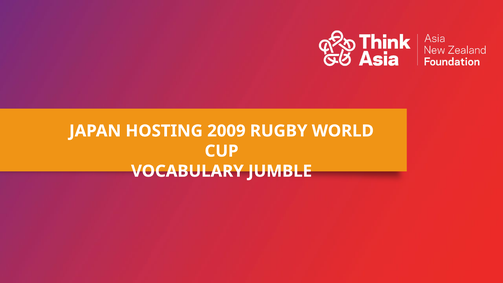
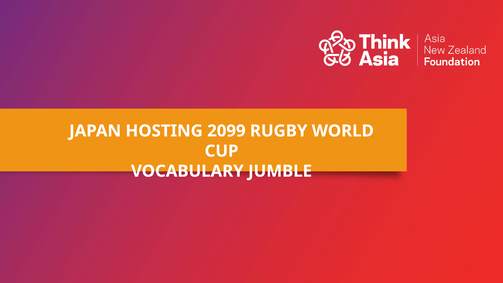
2009: 2009 -> 2099 (226, 131)
